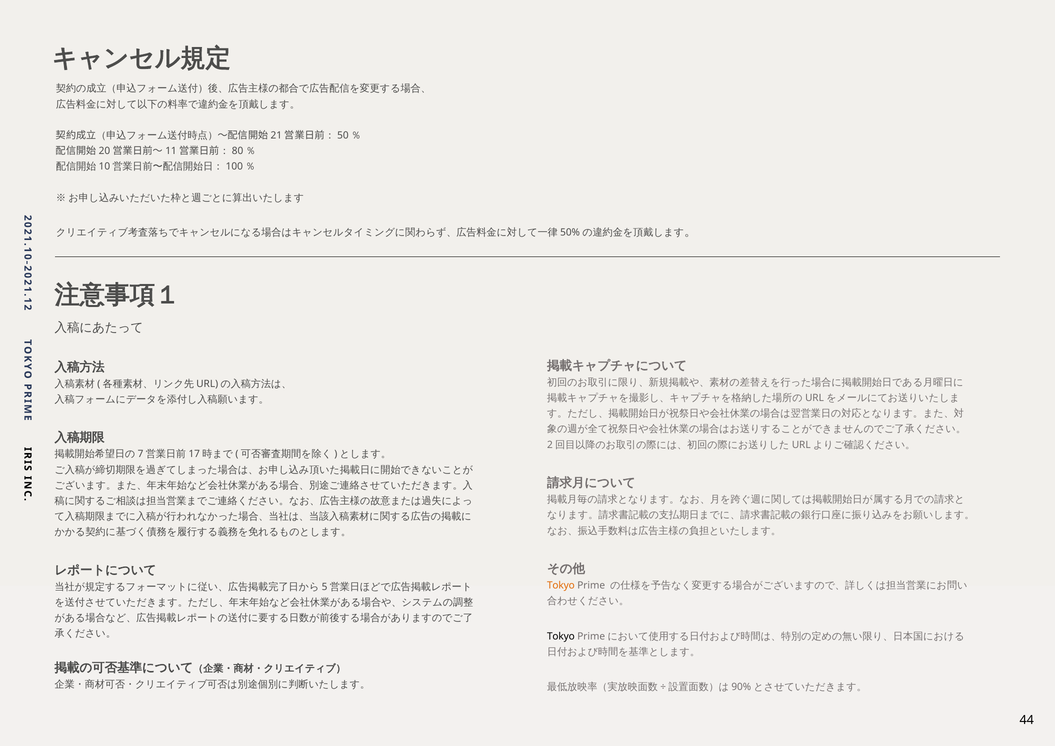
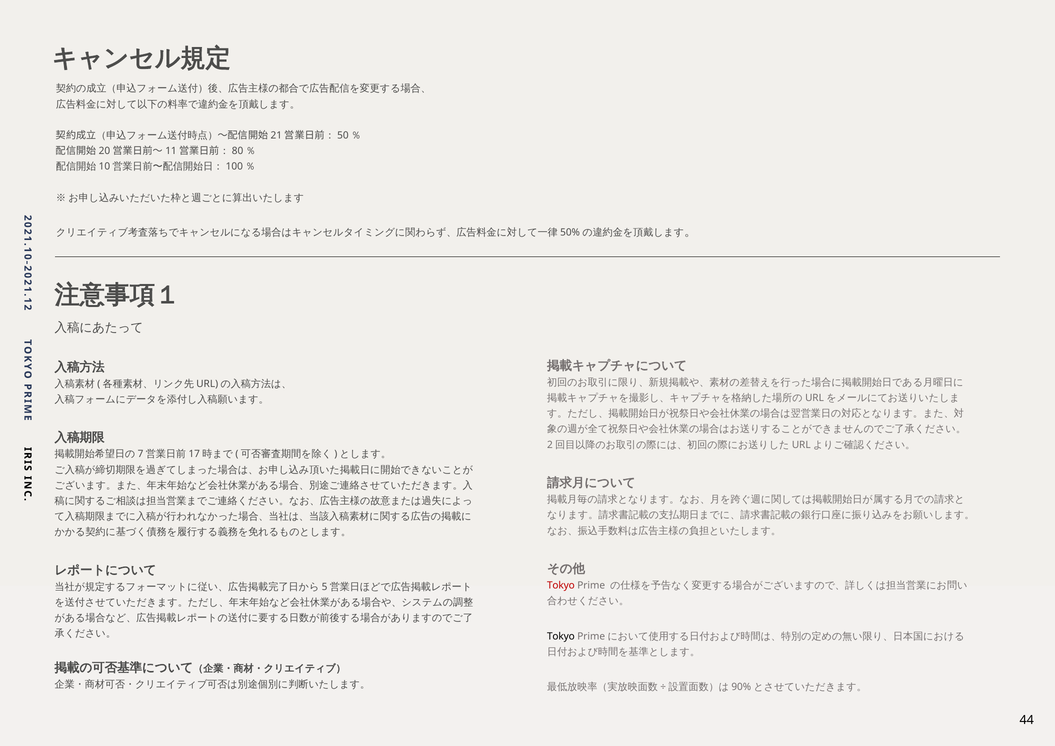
Tokyo colour: orange -> red (561, 585)
